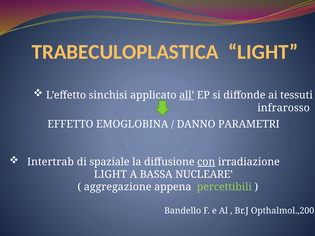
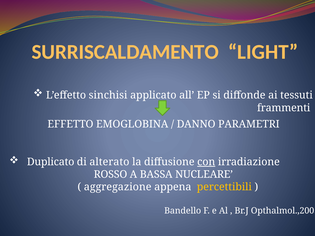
TRABECULOPLASTICA: TRABECULOPLASTICA -> SURRISCALDAMENTO (125, 52)
all underline: present -> none (187, 95)
infrarosso: infrarosso -> frammenti (284, 108)
Intertrab: Intertrab -> Duplicato (51, 162)
spaziale: spaziale -> alterato (109, 162)
LIGHT: LIGHT -> ROSSO (110, 175)
percettibili colour: light green -> yellow (224, 187)
